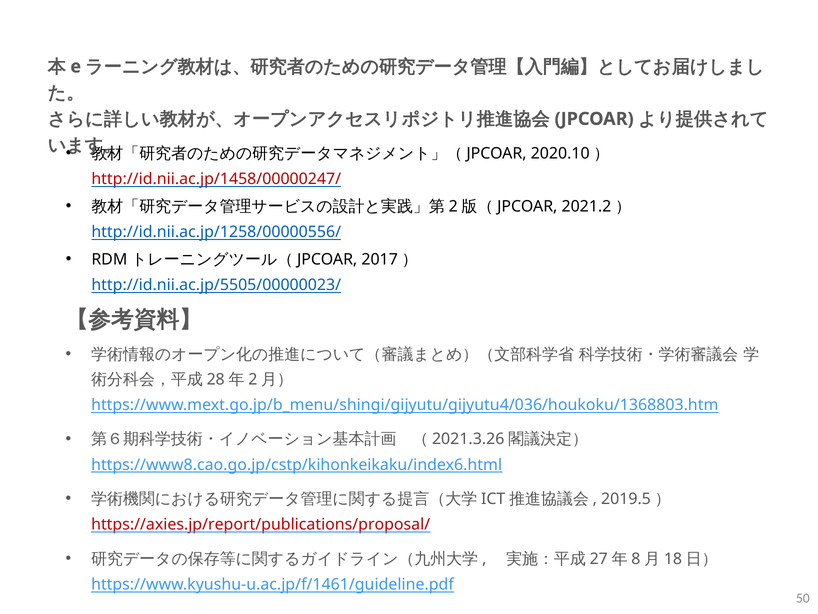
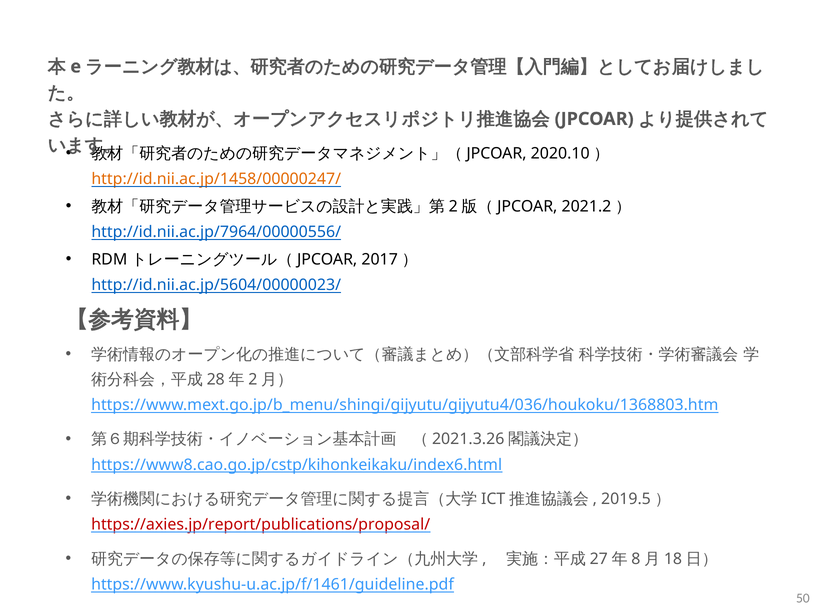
http://id.nii.ac.jp/1458/00000247/ colour: red -> orange (216, 179)
http://id.nii.ac.jp/1258/00000556/: http://id.nii.ac.jp/1258/00000556/ -> http://id.nii.ac.jp/7964/00000556/ (216, 232)
http://id.nii.ac.jp/5505/00000023/: http://id.nii.ac.jp/5505/00000023/ -> http://id.nii.ac.jp/5604/00000023/ (216, 285)
